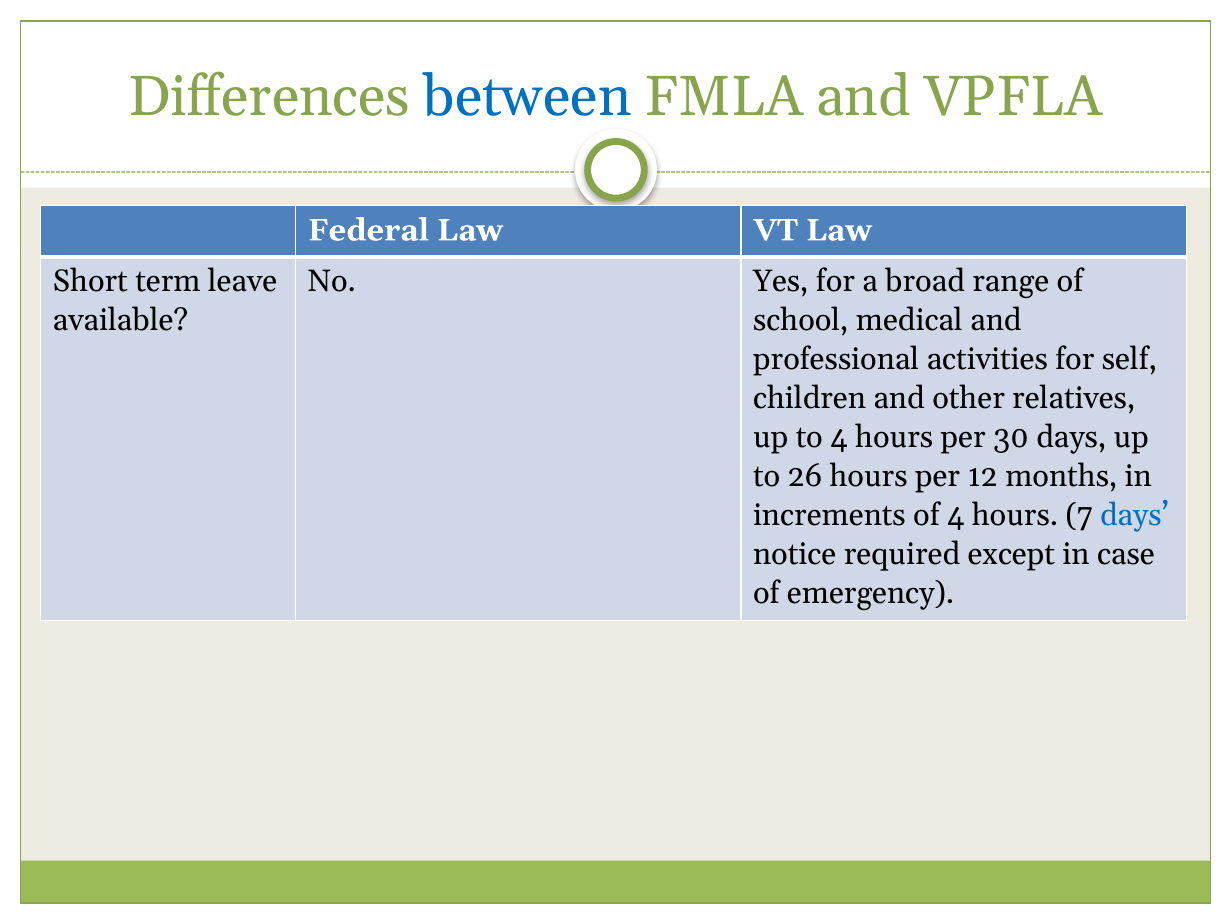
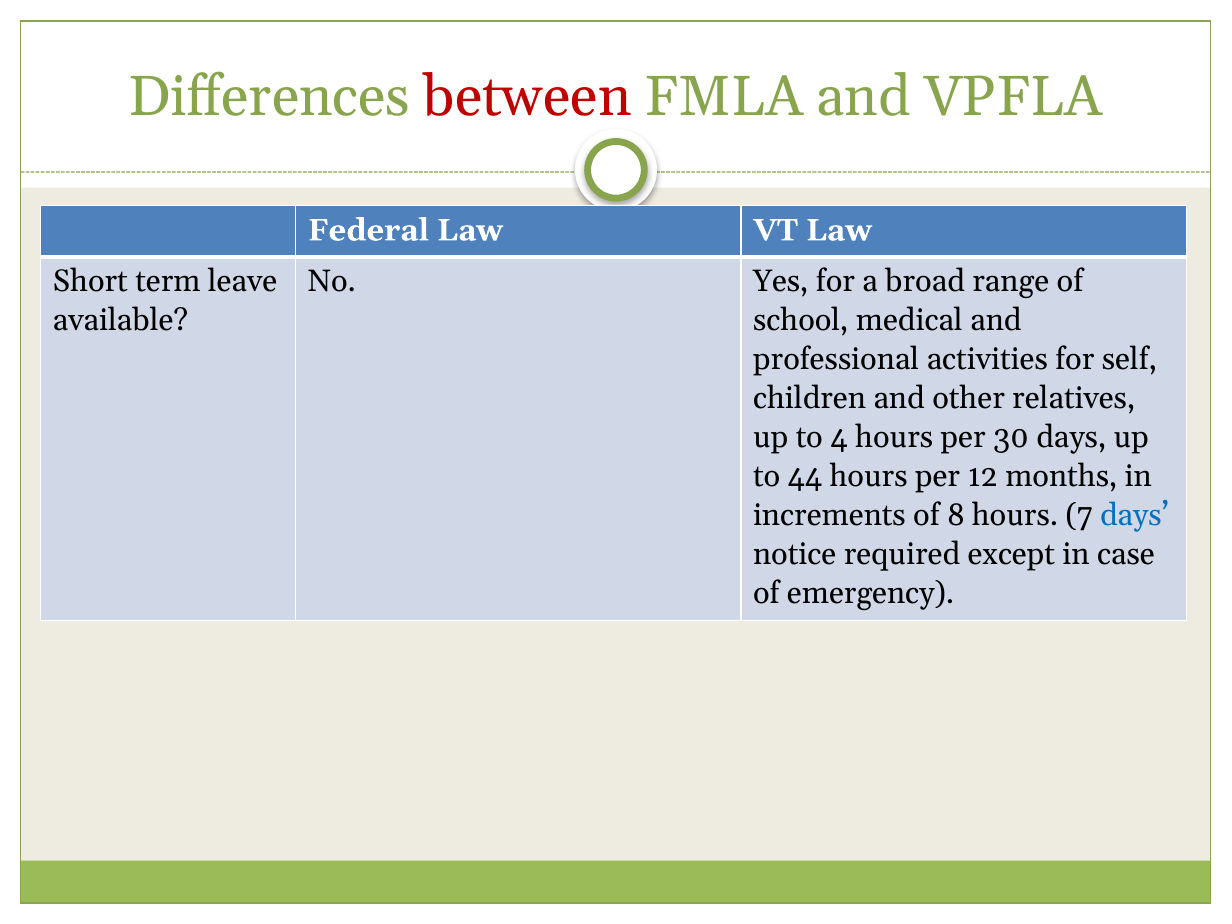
between colour: blue -> red (527, 97)
26: 26 -> 44 (805, 477)
of 4: 4 -> 8 (956, 516)
